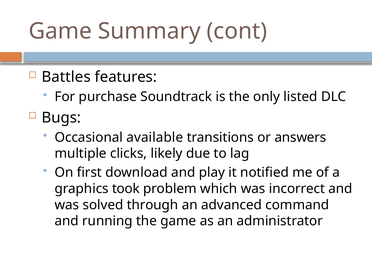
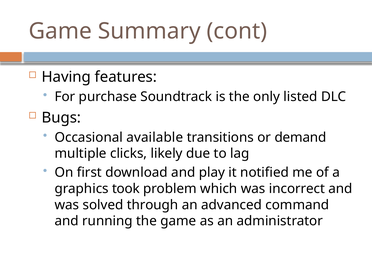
Battles: Battles -> Having (66, 77)
answers: answers -> demand (300, 137)
